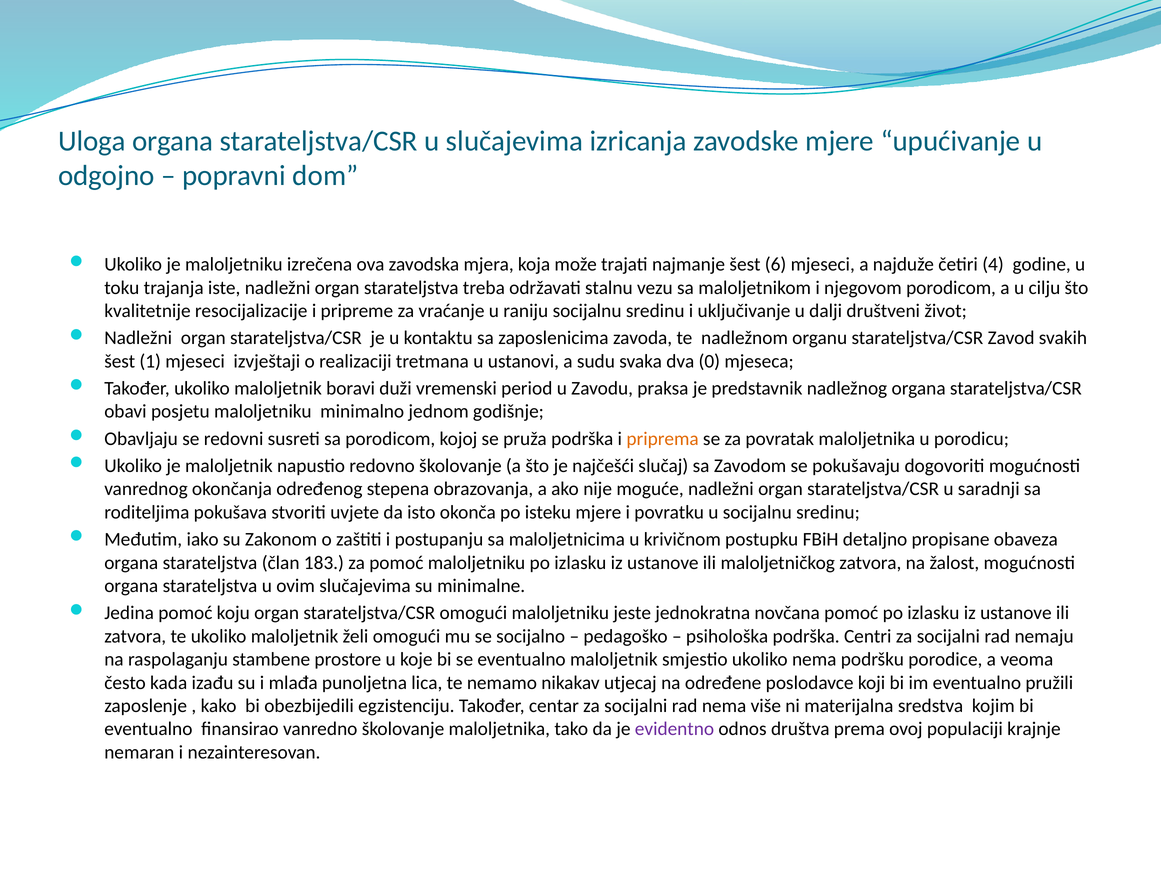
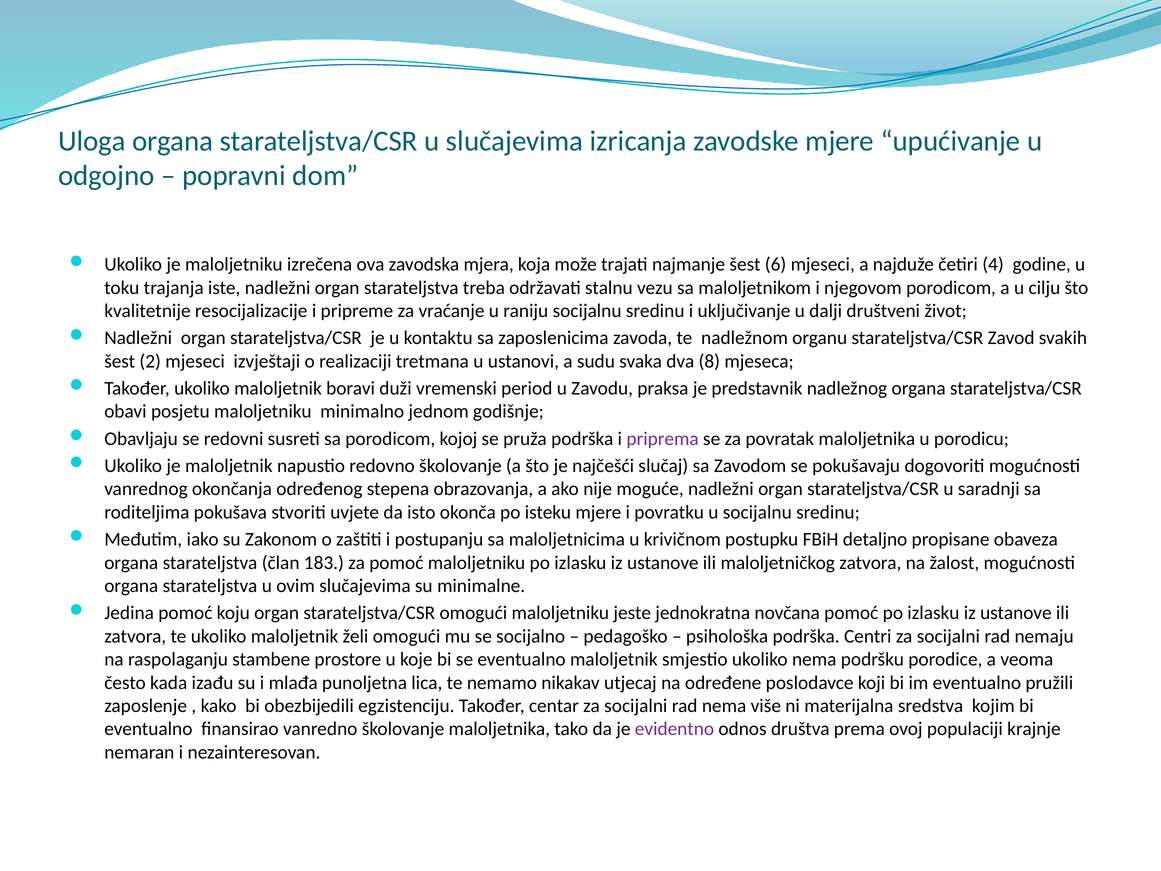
1: 1 -> 2 (150, 361)
0: 0 -> 8 (709, 361)
priprema colour: orange -> purple (663, 439)
